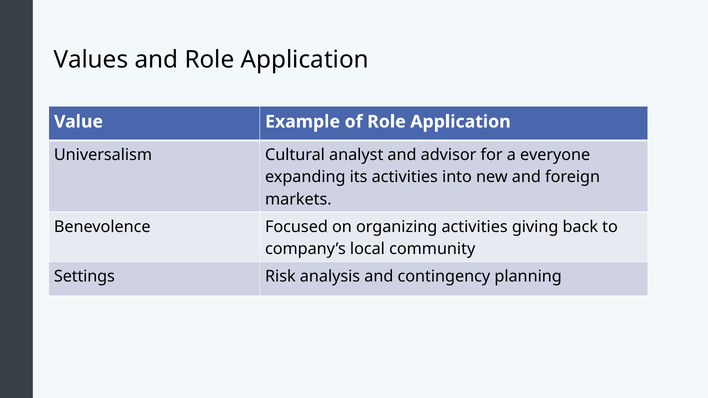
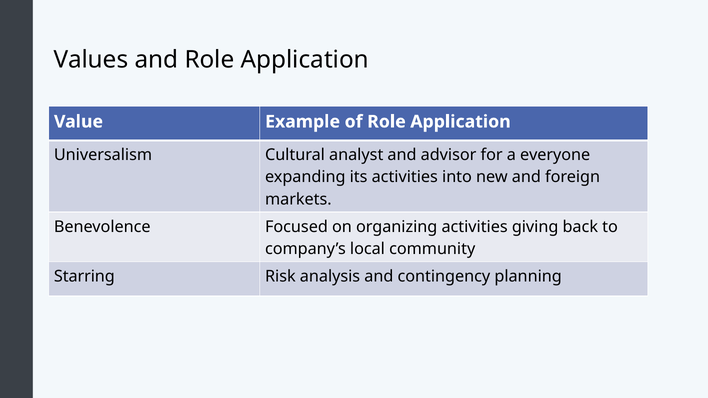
Settings: Settings -> Starring (84, 276)
